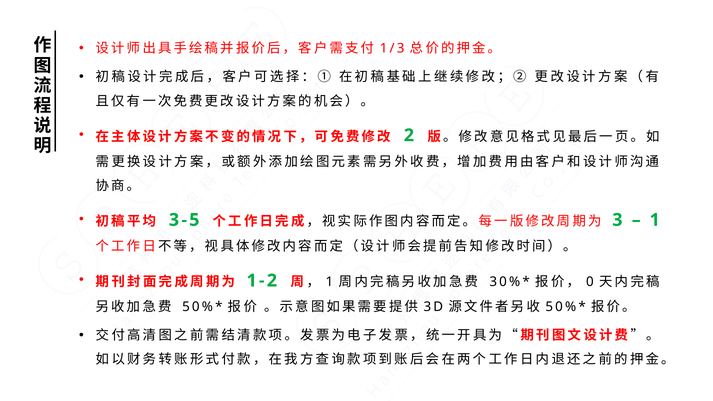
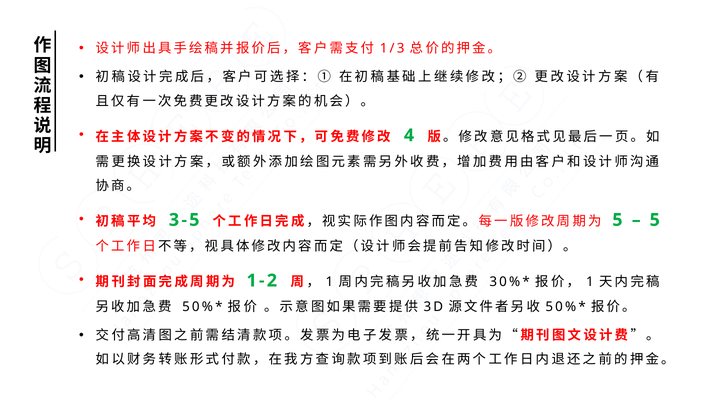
2: 2 -> 4 (409, 135)
3: 3 -> 5 (617, 220)
1: 1 -> 5 (655, 220)
0: 0 -> 1 (590, 282)
